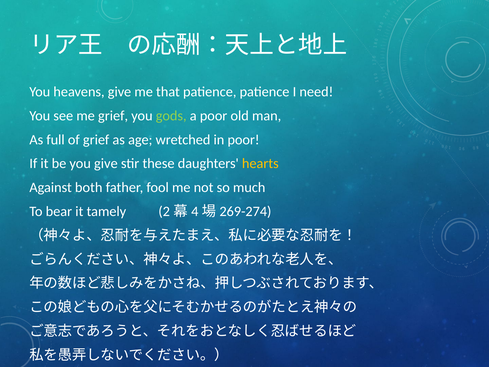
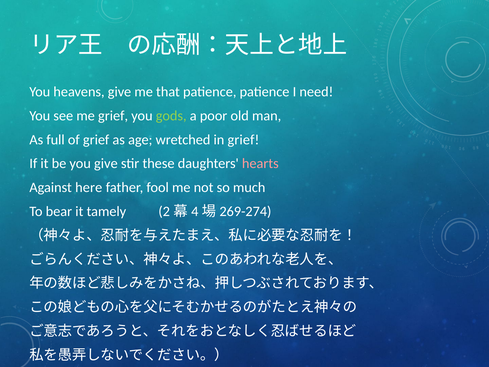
in poor: poor -> grief (243, 140)
hearts colour: yellow -> pink (260, 163)
both: both -> here (89, 187)
